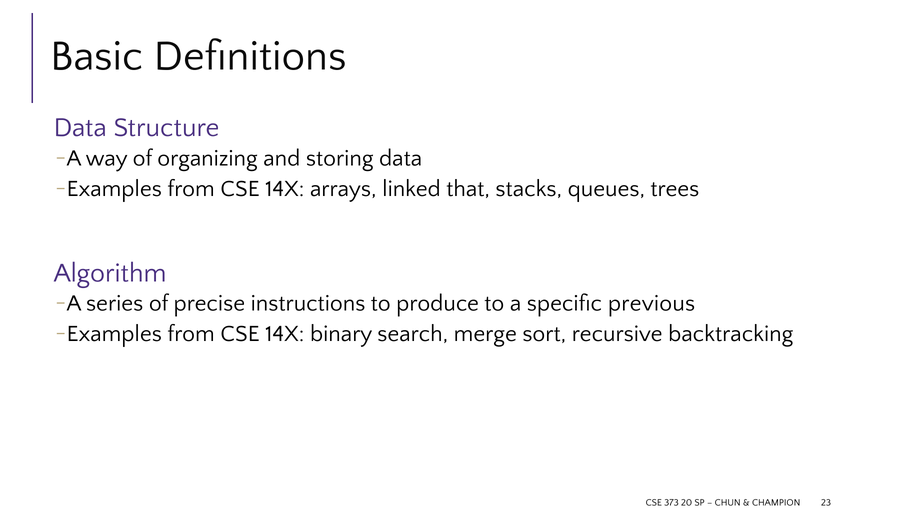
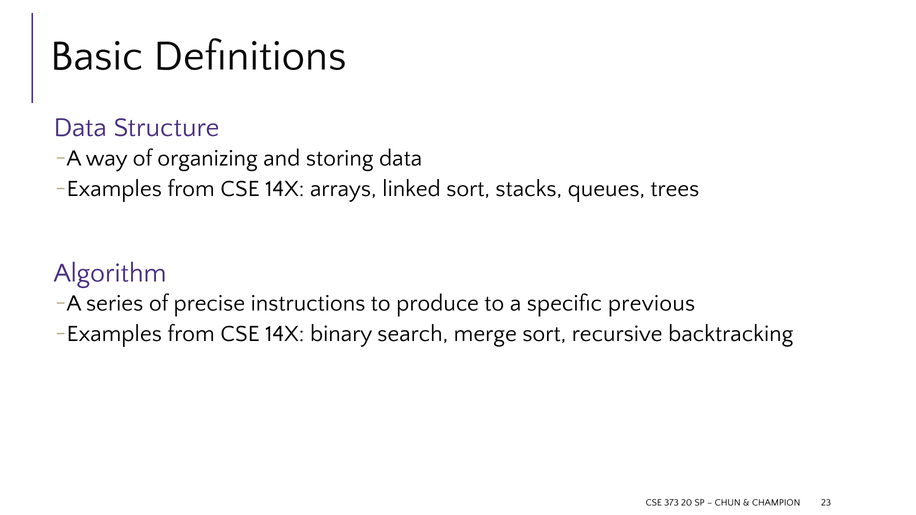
linked that: that -> sort (468, 189)
